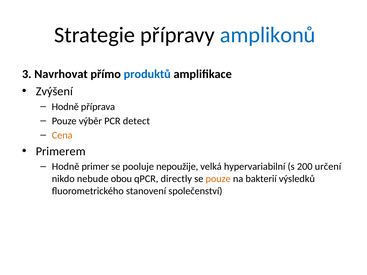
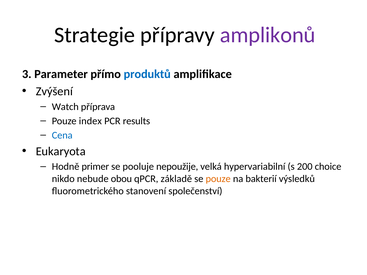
amplikonů colour: blue -> purple (268, 35)
Navrhovat: Navrhovat -> Parameter (61, 74)
Hodně: Hodně -> Watch (65, 107)
výběr: výběr -> index (90, 121)
detect: detect -> results (136, 121)
Cena colour: orange -> blue (62, 135)
Primerem: Primerem -> Eukaryota (61, 151)
určení: určení -> choice (328, 167)
directly: directly -> základě (176, 179)
